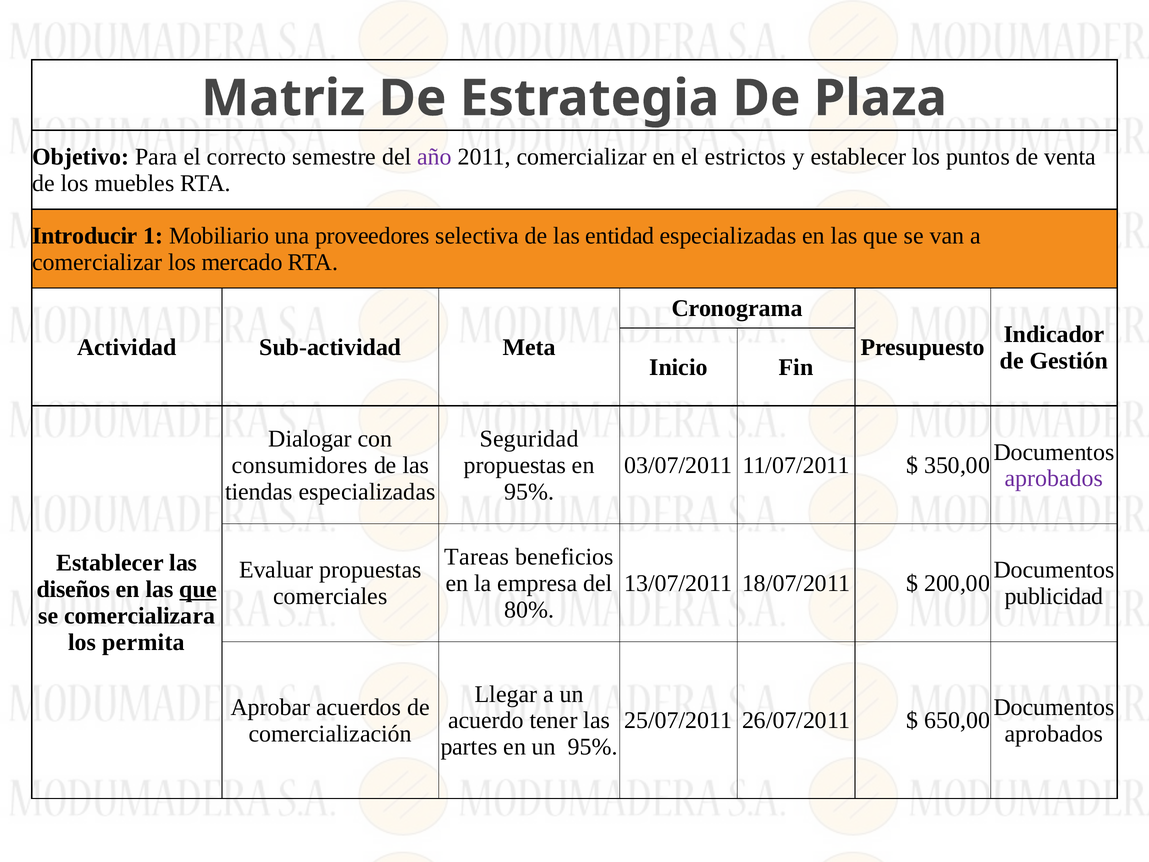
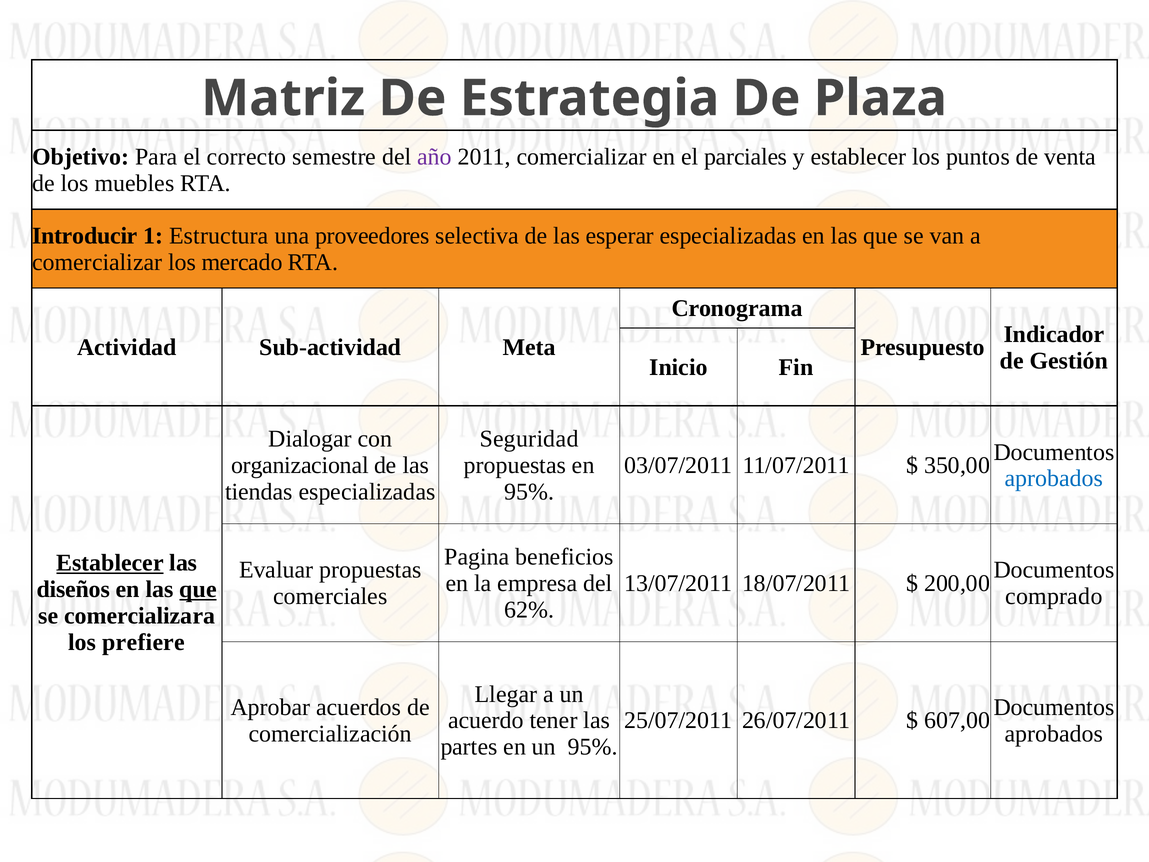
estrictos: estrictos -> parciales (746, 157)
Mobiliario: Mobiliario -> Estructura (219, 236)
entidad: entidad -> esperar (620, 236)
consumidores: consumidores -> organizacional (300, 465)
aprobados colour: purple -> blue (1054, 478)
Tareas: Tareas -> Pagina (477, 557)
Establecer underline: none -> present (110, 563)
publicidad: publicidad -> comprado (1054, 596)
80%: 80% -> 62% (529, 609)
permita: permita -> prefiere (144, 642)
650,00: 650,00 -> 607,00 (957, 720)
